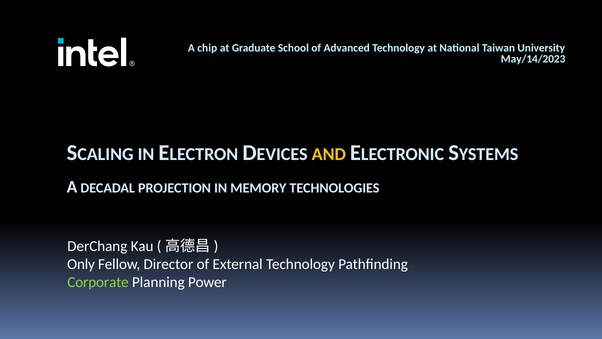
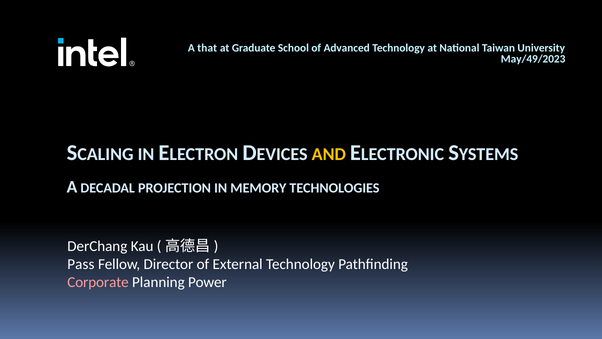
chip: chip -> that (207, 48)
May/14/2023: May/14/2023 -> May/49/2023 (533, 59)
Only: Only -> Pass (81, 264)
Corporate colour: light green -> pink (98, 282)
